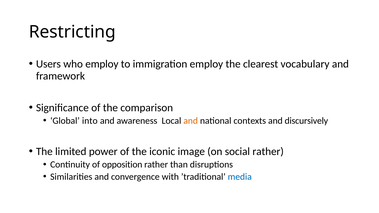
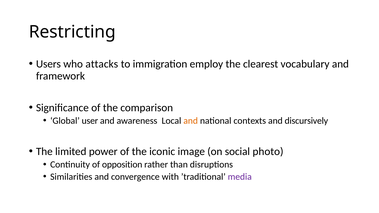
who employ: employ -> attacks (102, 64)
into: into -> user (90, 121)
social rather: rather -> photo (268, 152)
media colour: blue -> purple (240, 177)
